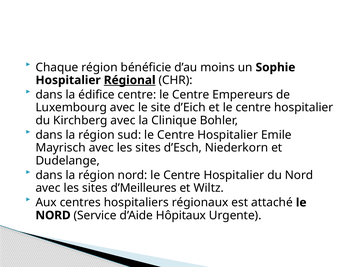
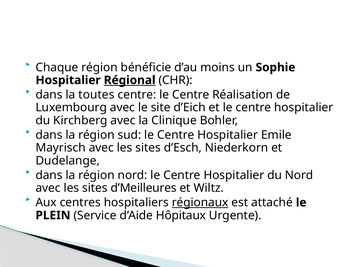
édifice: édifice -> toutes (96, 95)
Empereurs: Empereurs -> Réalisation (243, 95)
régionaux underline: none -> present (200, 203)
NORD: NORD -> PLEIN (53, 215)
